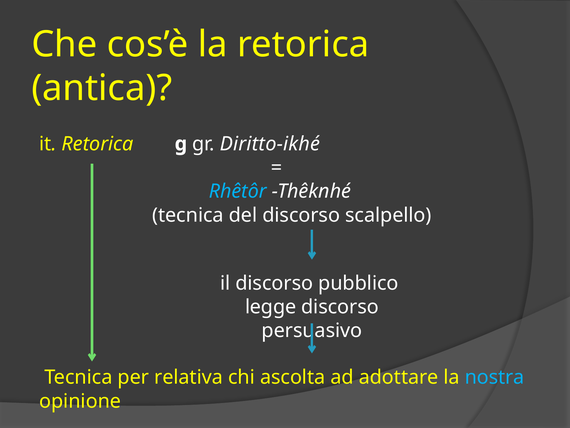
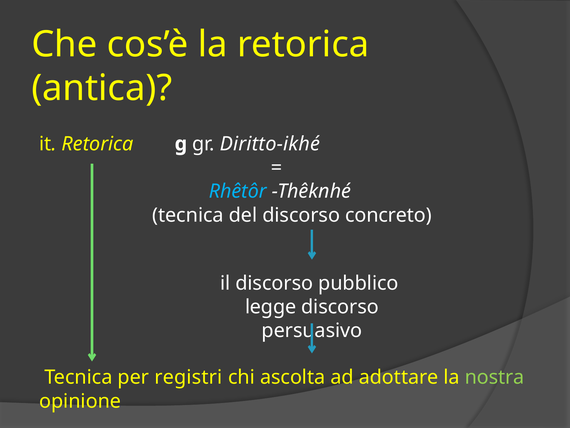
scalpello: scalpello -> concreto (388, 215)
relativa: relativa -> registri (188, 377)
nostra colour: light blue -> light green (495, 377)
